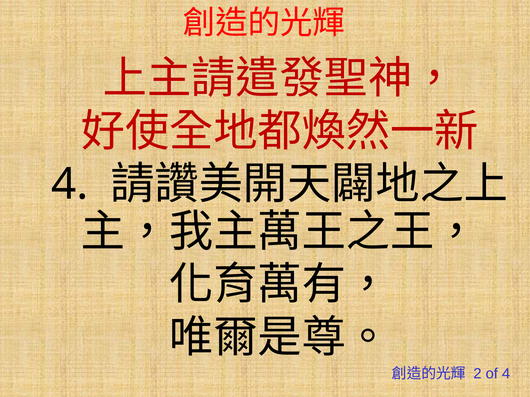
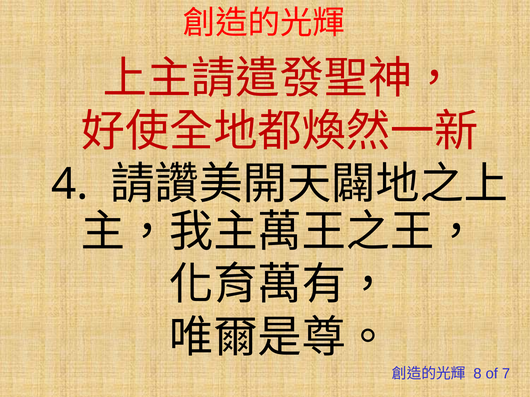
2: 2 -> 8 (477, 374)
of 4: 4 -> 7 (506, 374)
